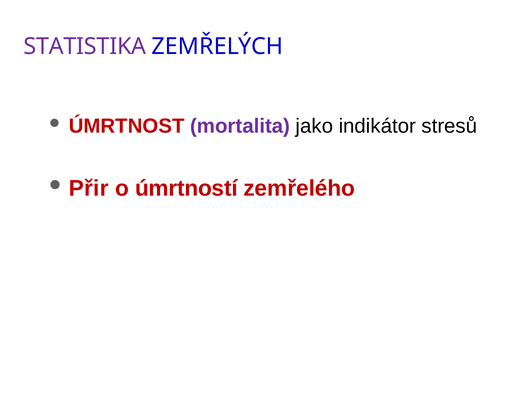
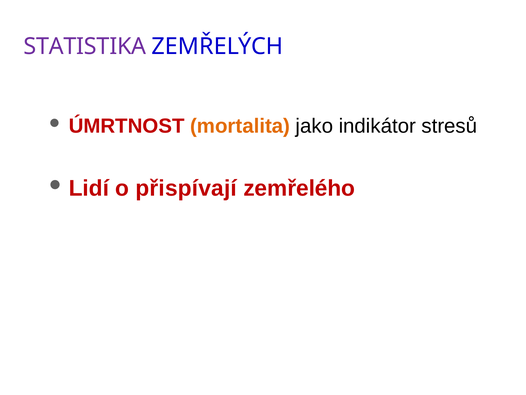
mortalita colour: purple -> orange (240, 126)
Přir: Přir -> Lidí (89, 188)
úmrtností: úmrtností -> přispívají (186, 188)
